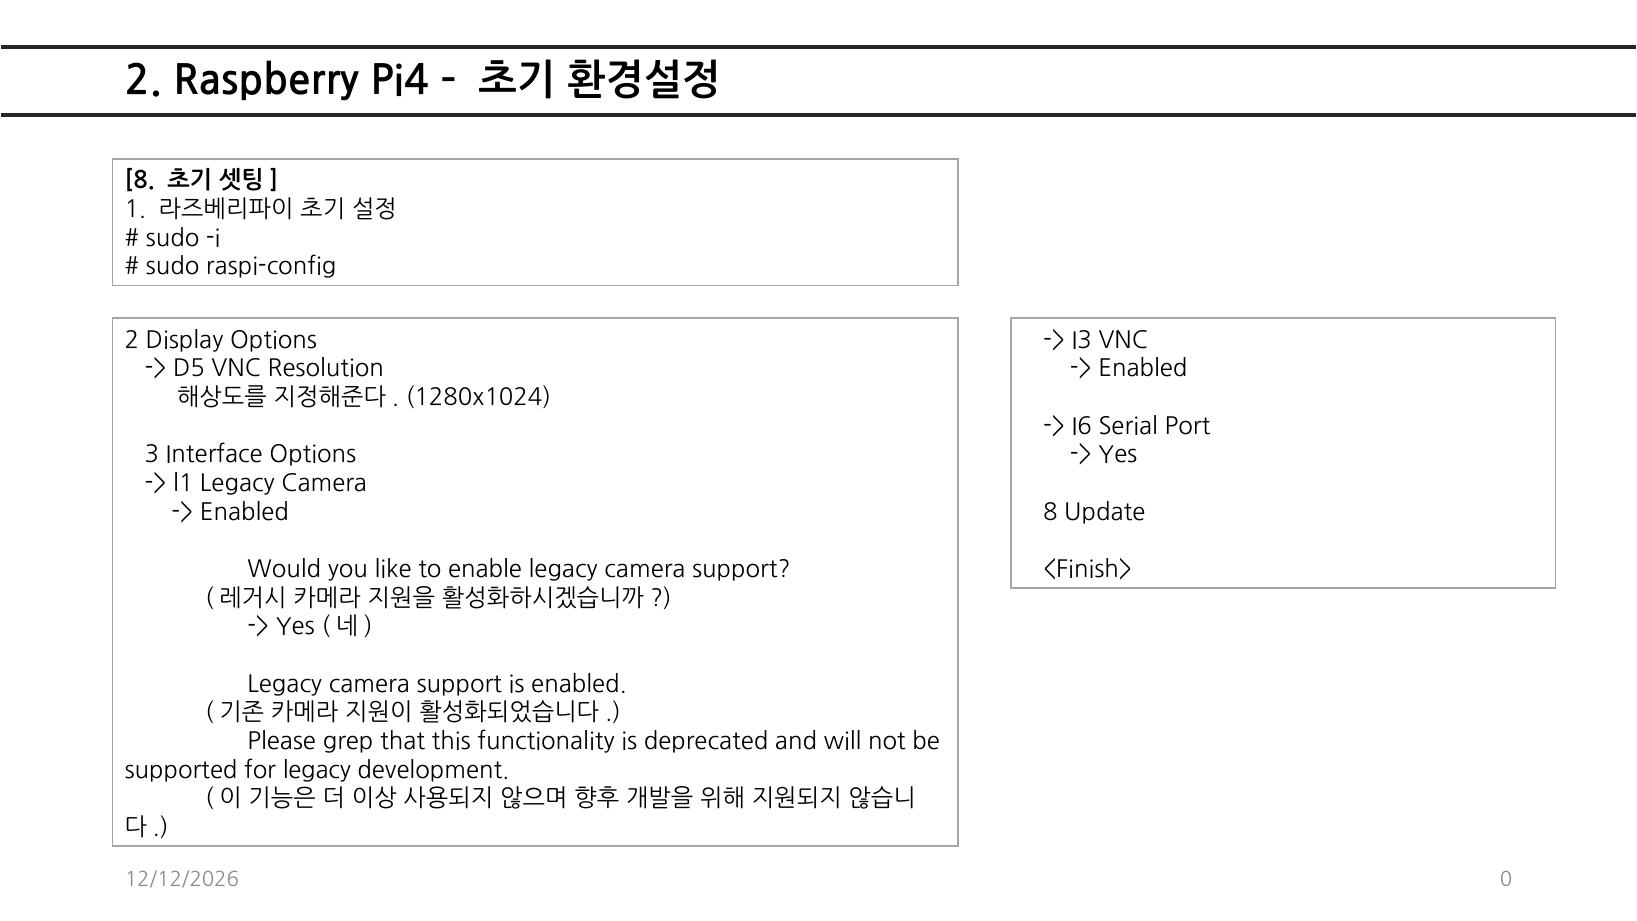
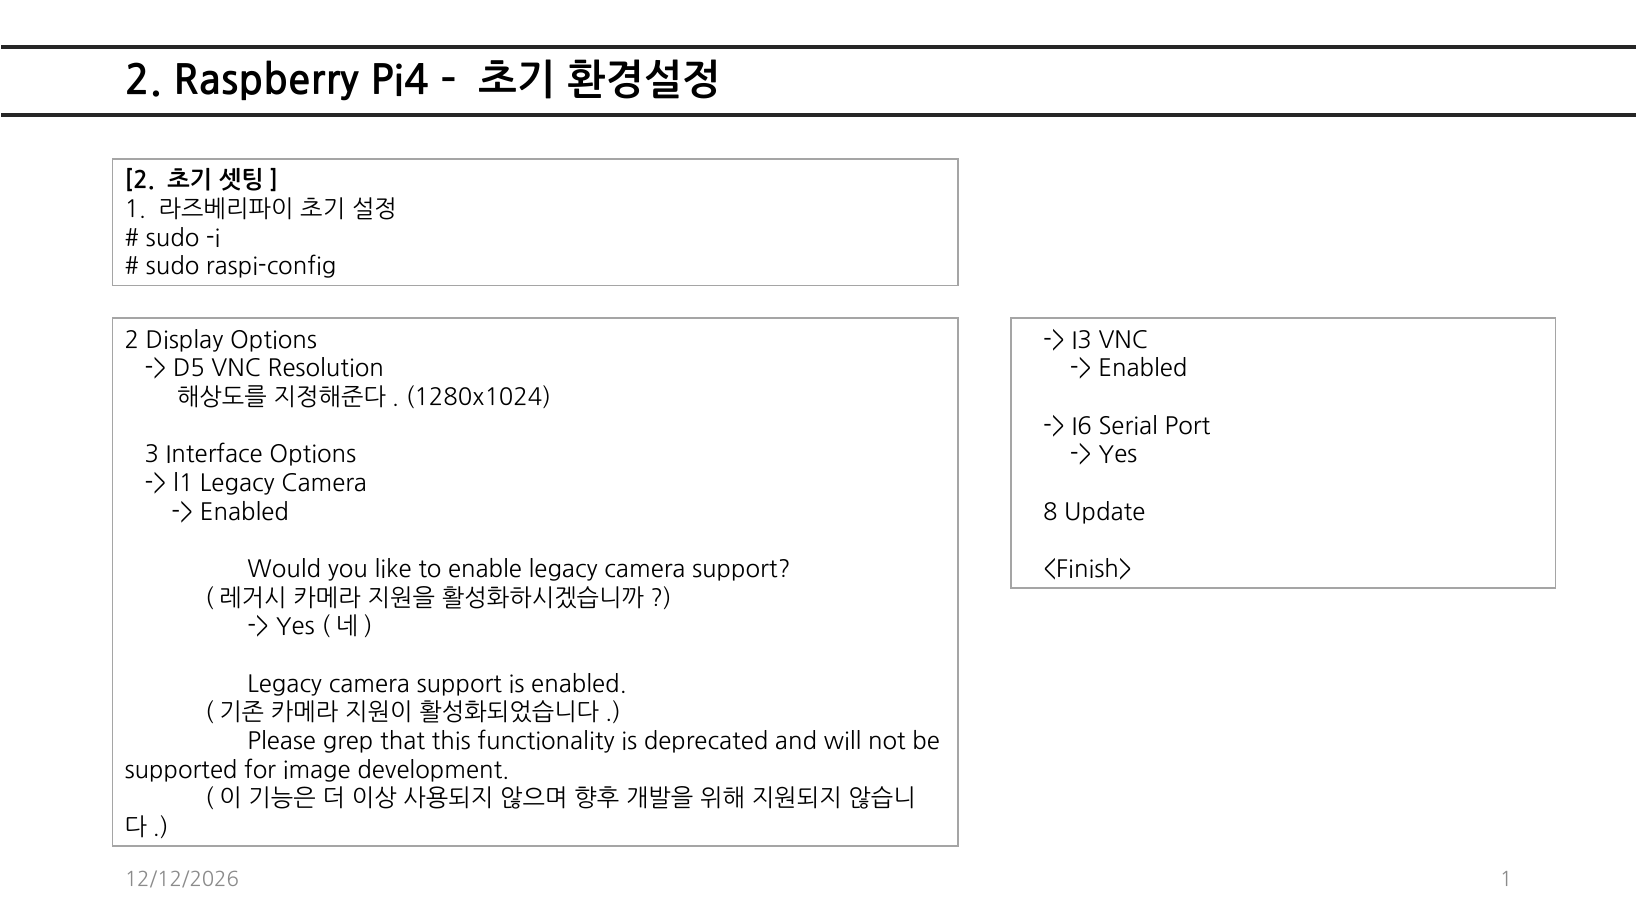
8: 8 -> 2 (140, 181)
for legacy: legacy -> image (317, 770)
0: 0 -> 1 (1506, 879)
